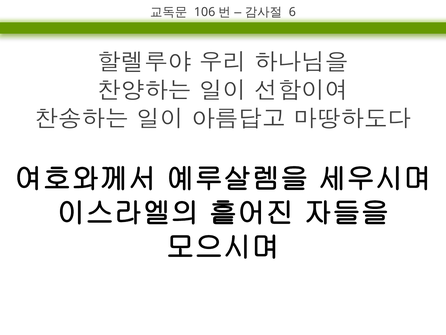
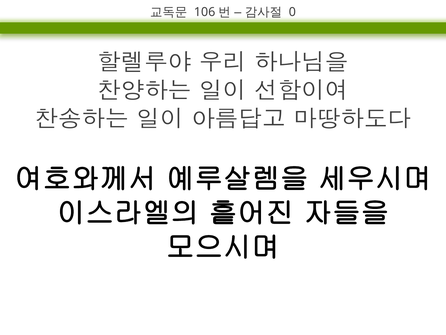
6: 6 -> 0 (292, 12)
